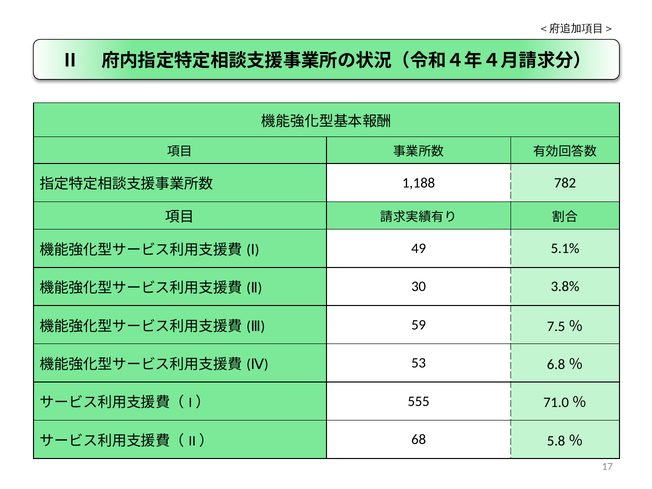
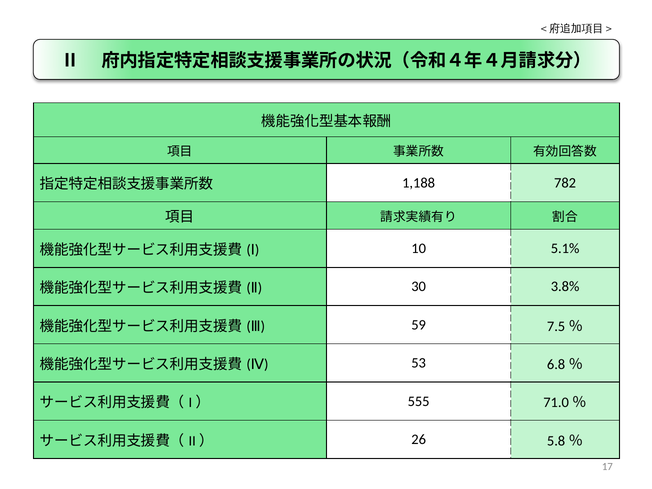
49: 49 -> 10 (419, 248)
68: 68 -> 26 (419, 440)
